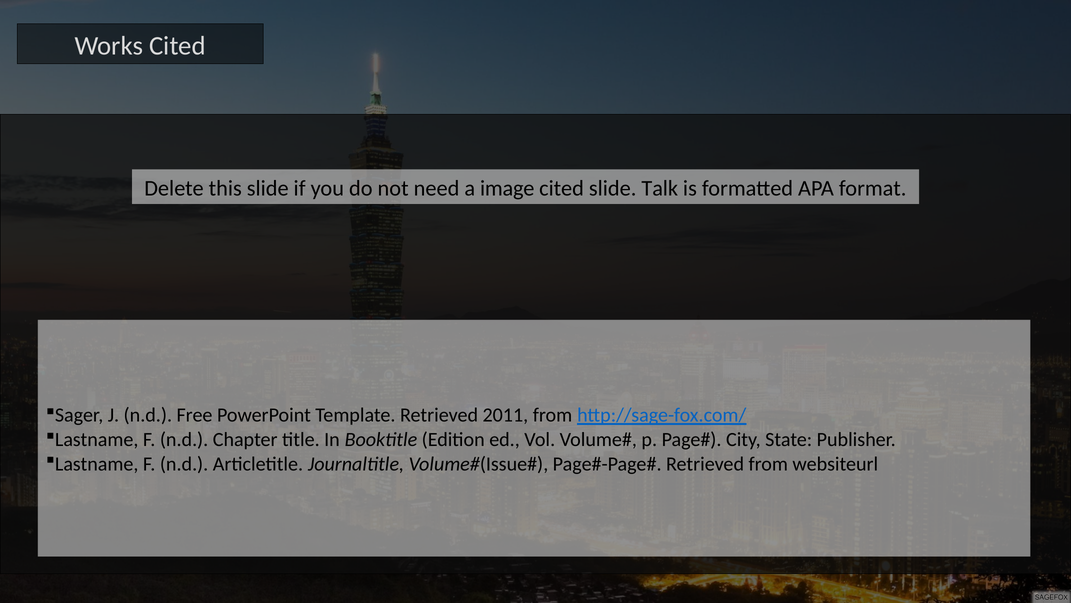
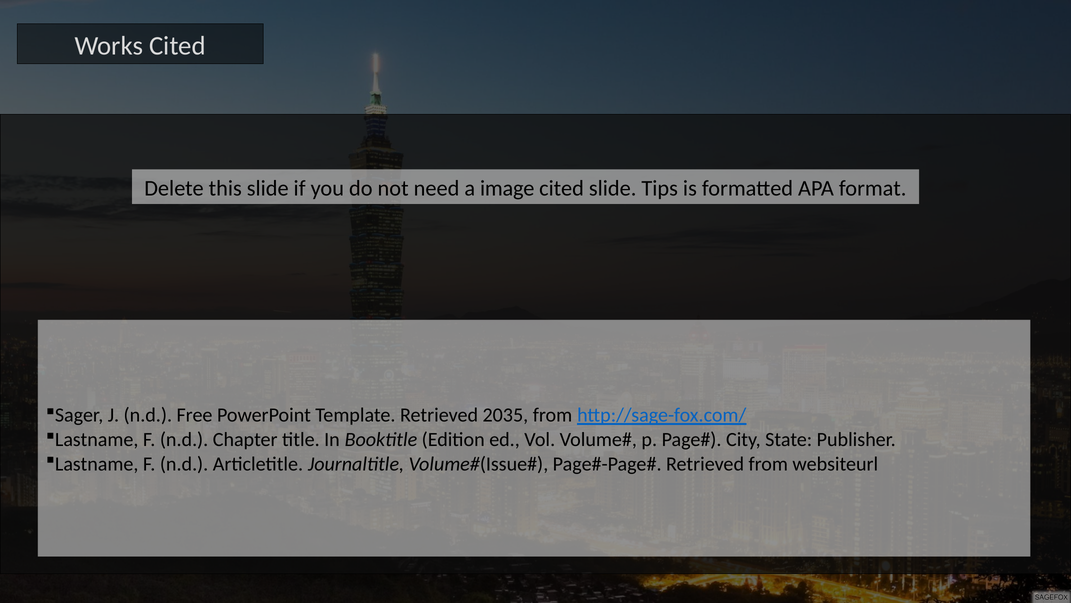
Talk: Talk -> Tips (660, 188)
2011: 2011 -> 2035 (505, 415)
